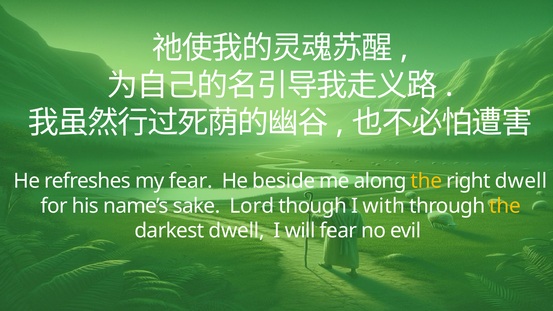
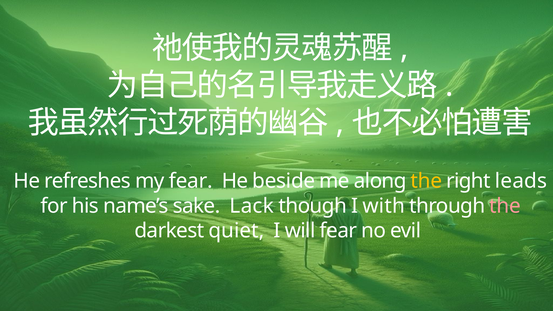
right dwell: dwell -> leads (521, 181)
Lord: Lord -> Lack (252, 206)
the colour: yellow -> pink (505, 206)
darkest dwell: dwell -> quiet (236, 231)
